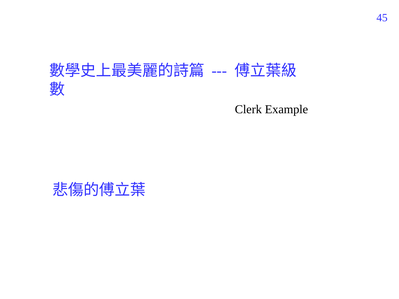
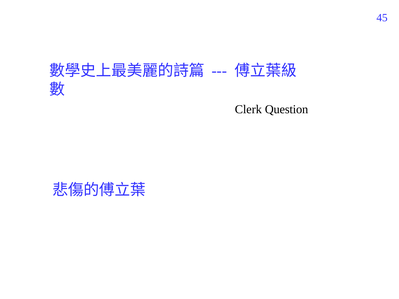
Example: Example -> Question (287, 109)
